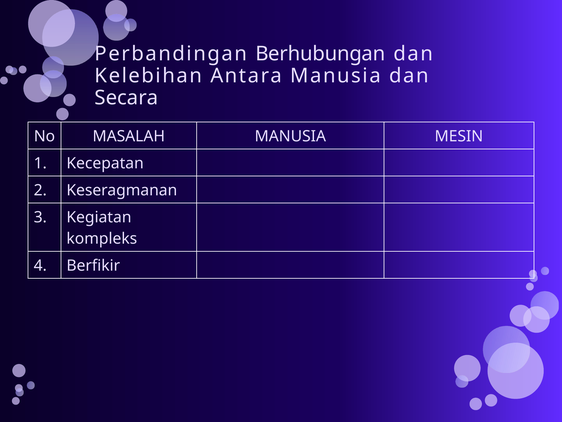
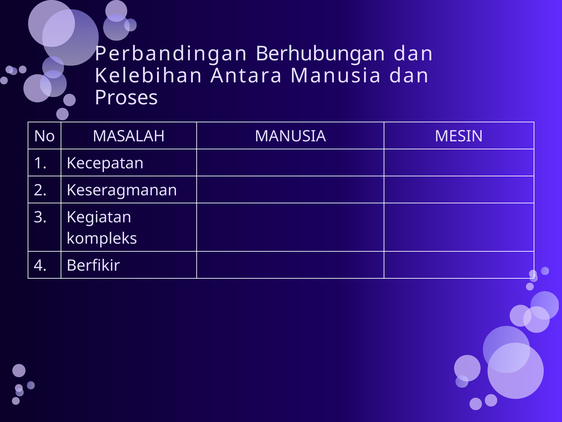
Secara: Secara -> Proses (126, 98)
